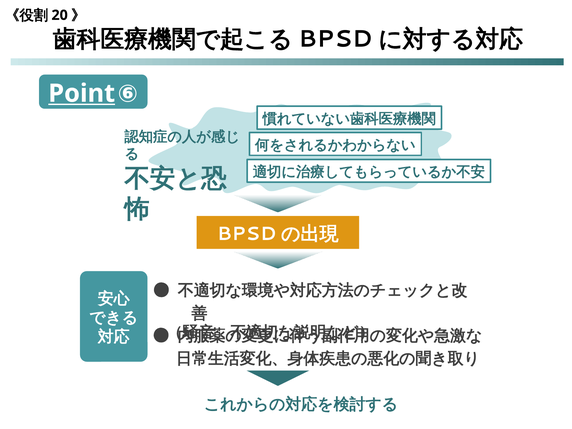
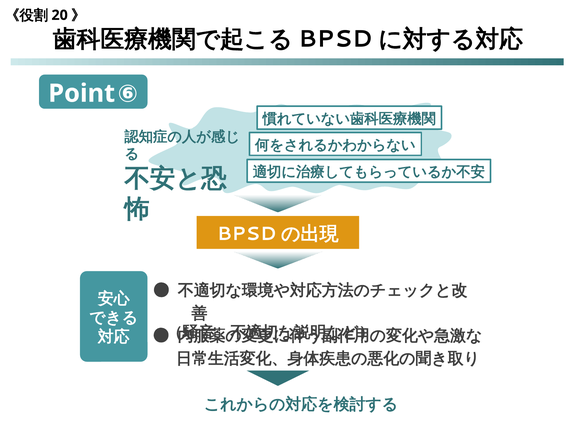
Point underline: present -> none (82, 93)
